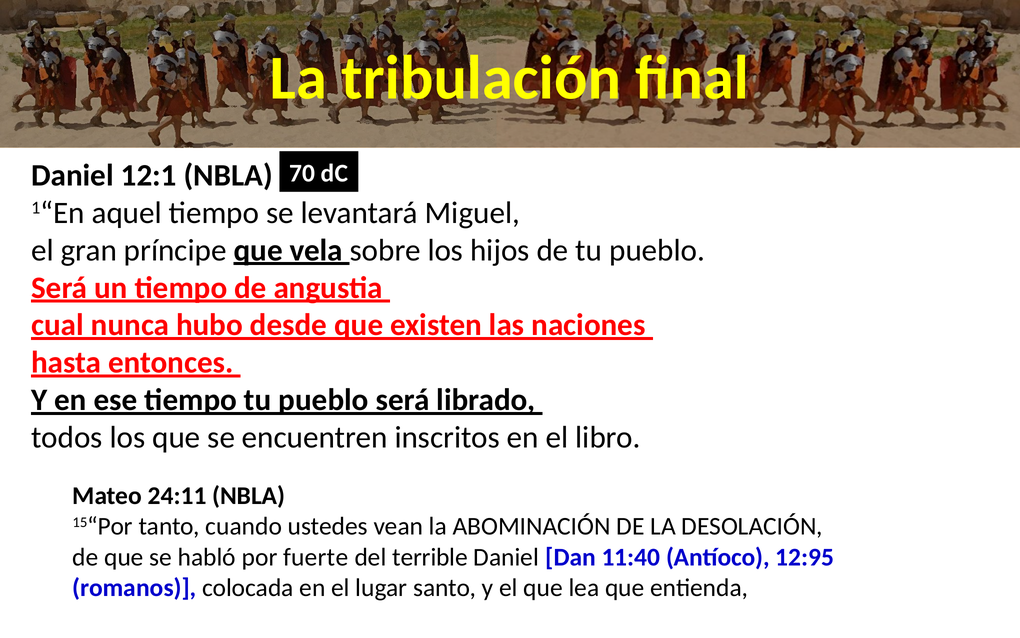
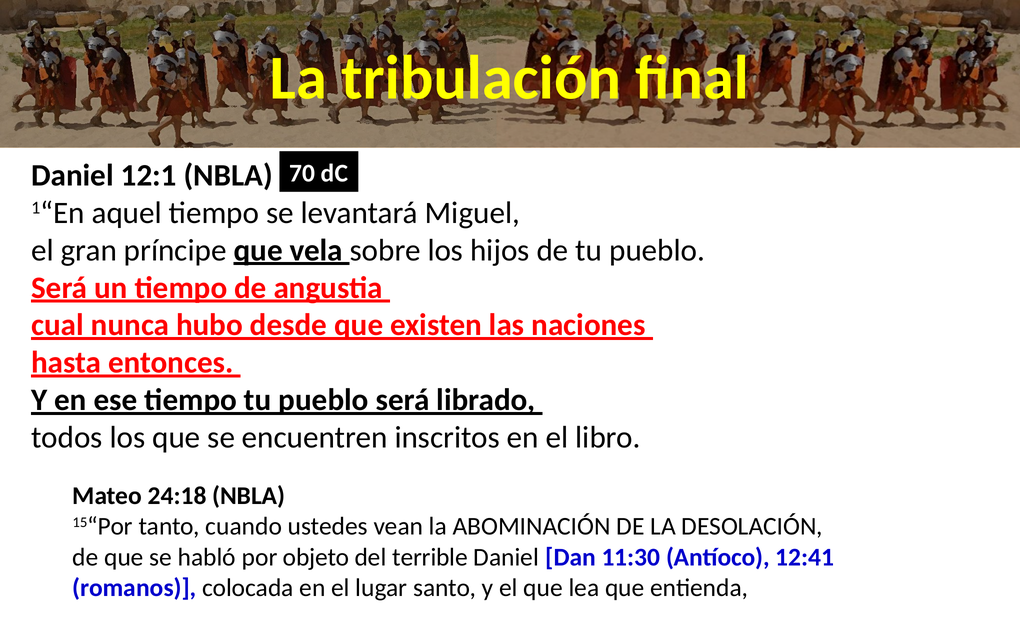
24:11: 24:11 -> 24:18 (177, 496)
fuerte: fuerte -> objeto (316, 557)
11:40: 11:40 -> 11:30 (631, 557)
12:95: 12:95 -> 12:41 (805, 557)
